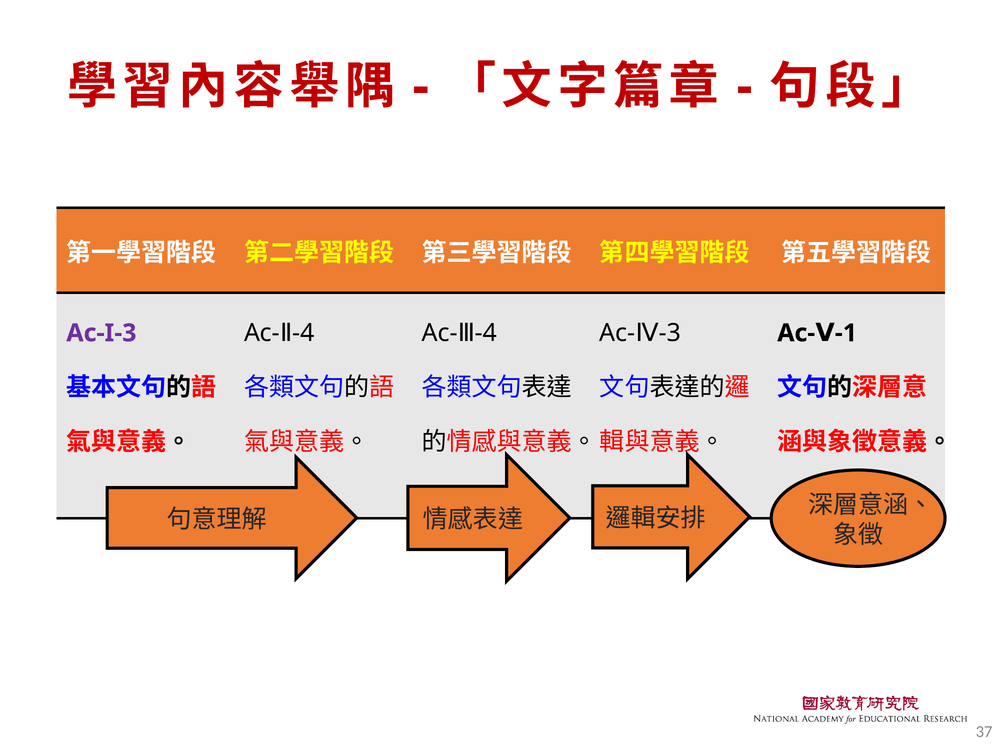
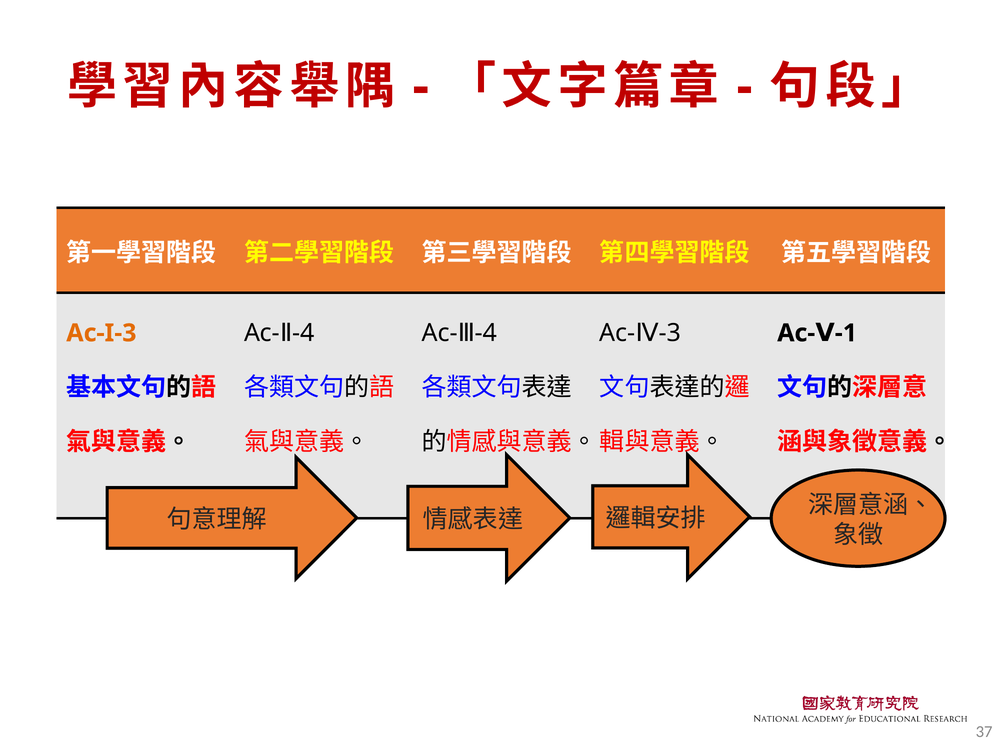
Ac-I-3 colour: purple -> orange (101, 333)
